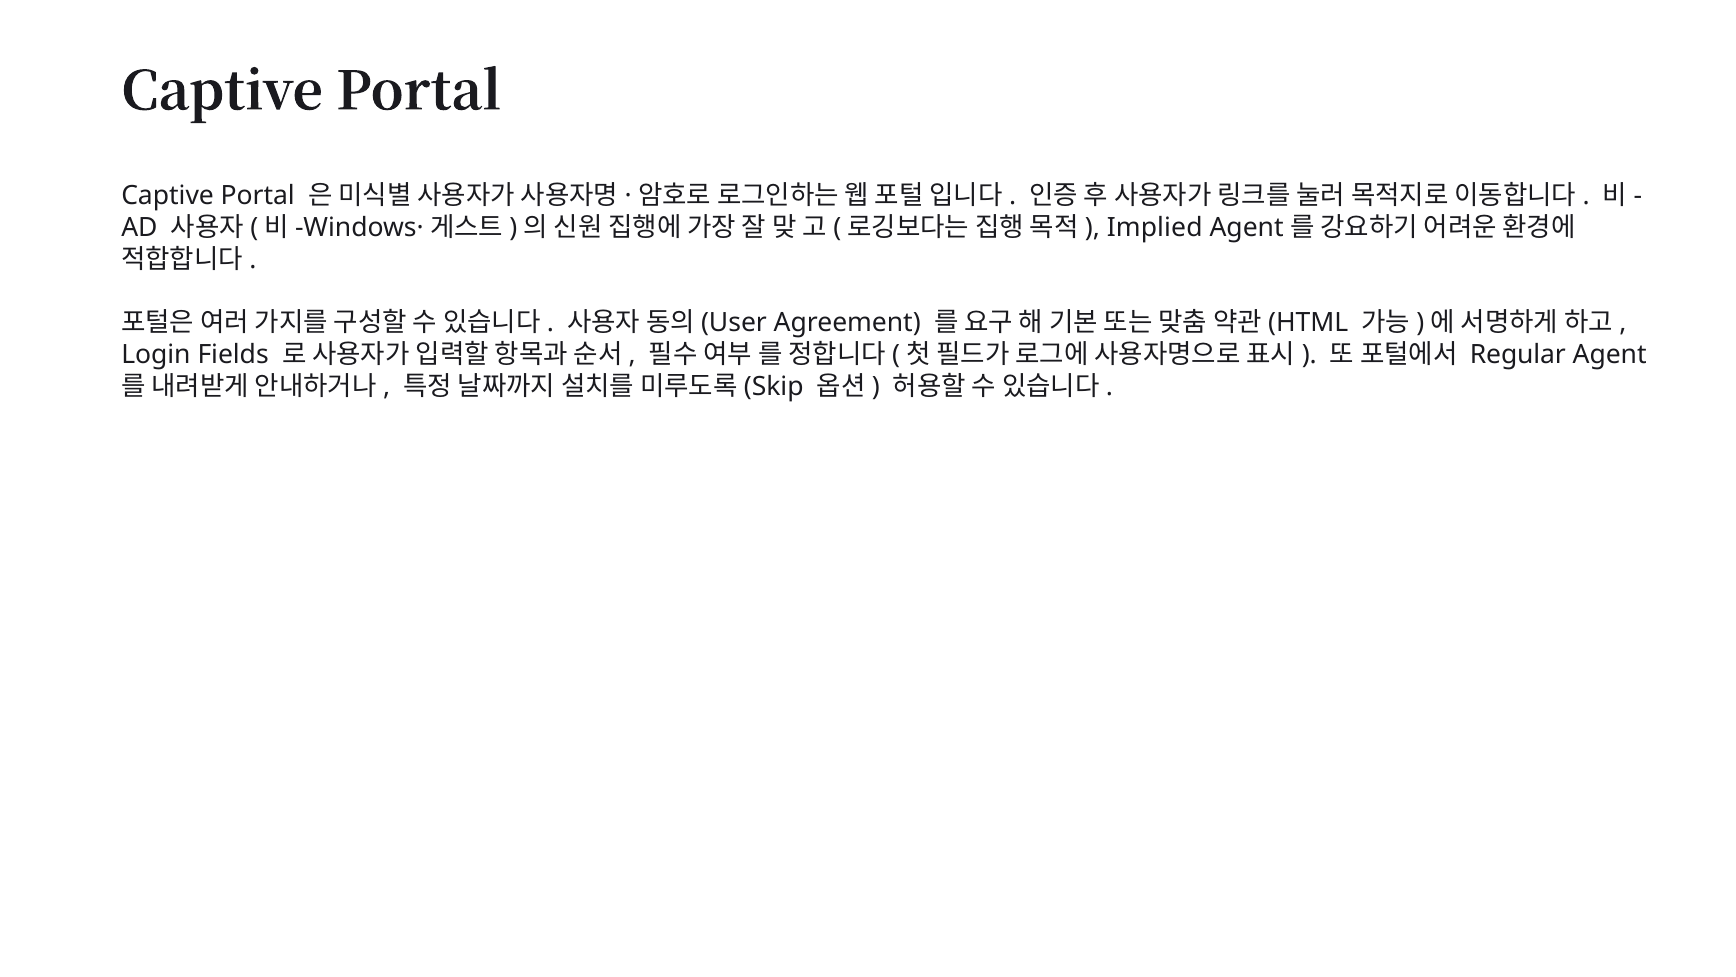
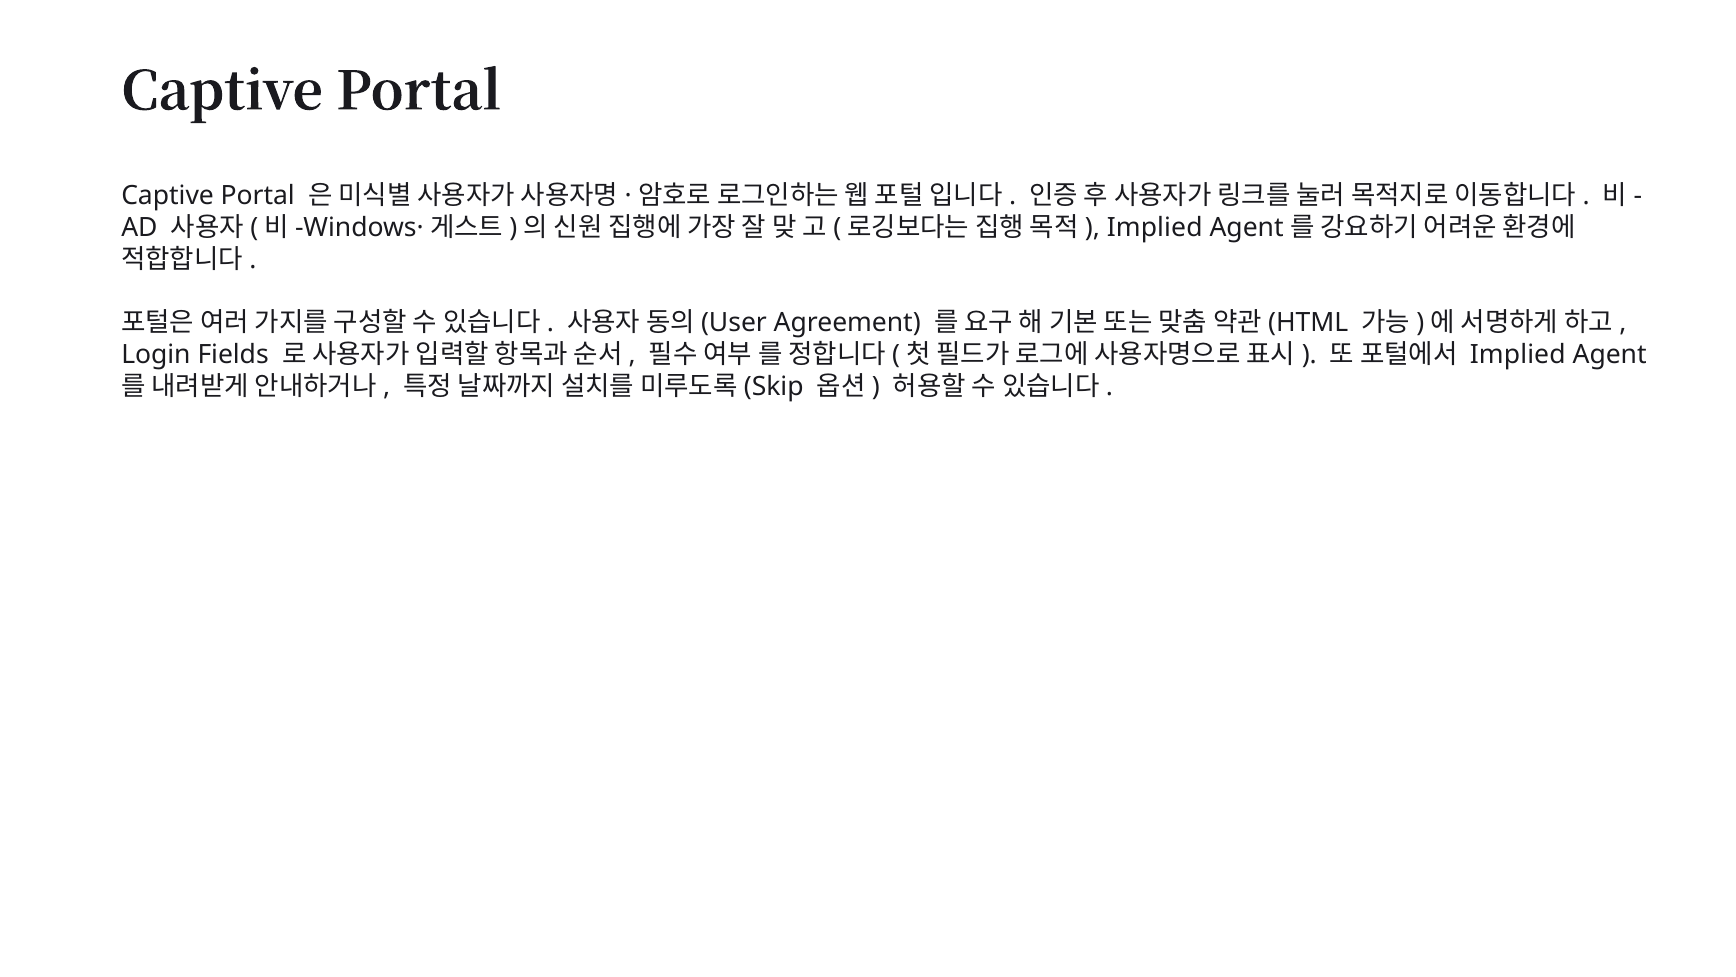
Regular: Regular -> Implied (1518, 355)
